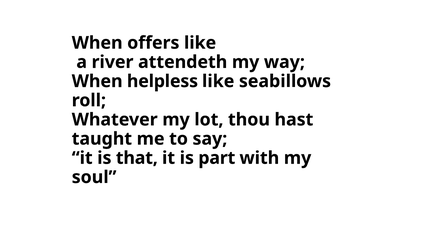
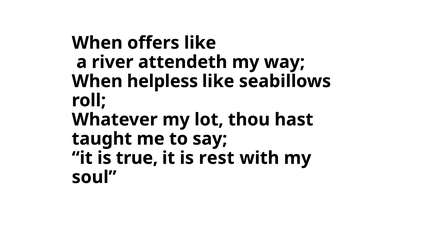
that: that -> true (137, 158)
part: part -> rest (217, 158)
